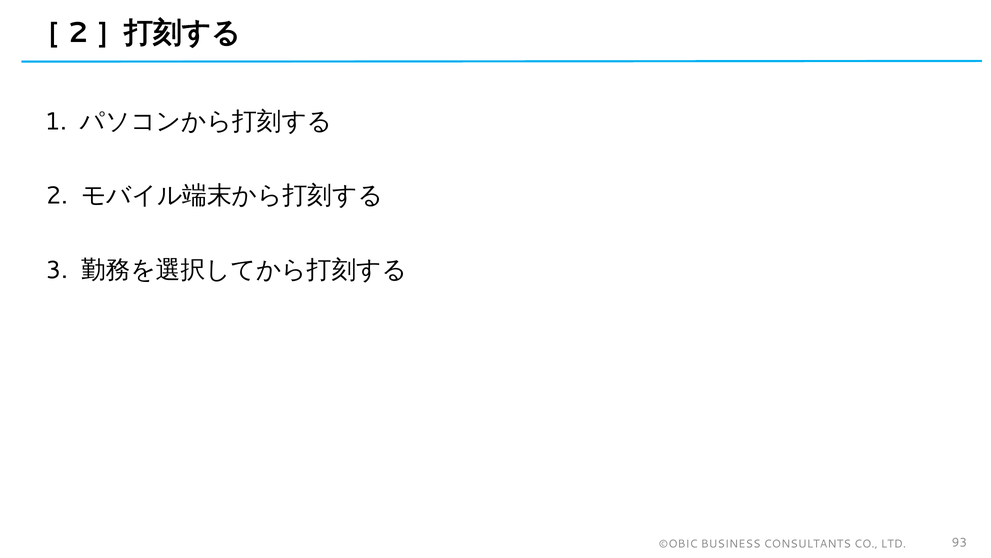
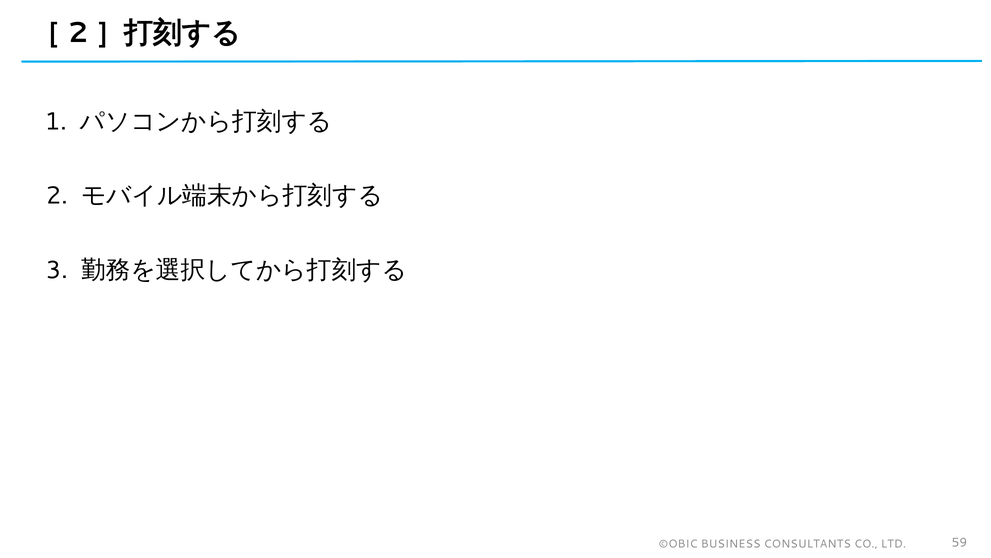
93: 93 -> 59 (959, 542)
